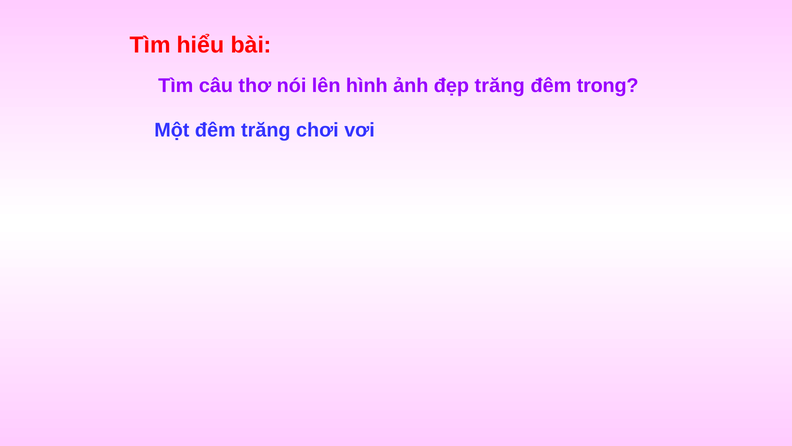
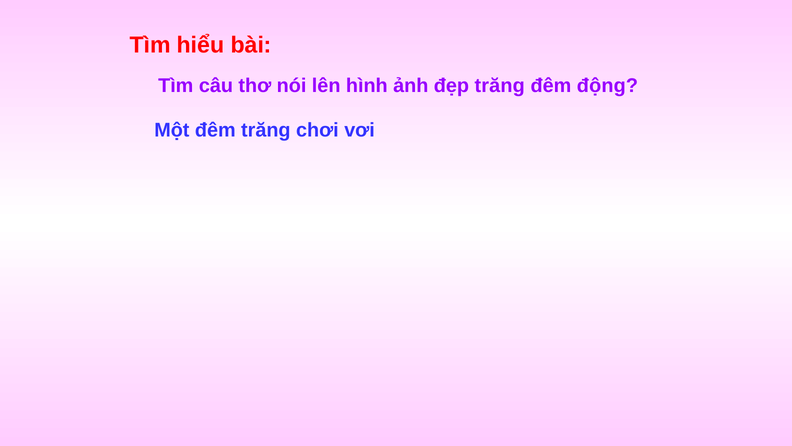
trong: trong -> động (607, 85)
